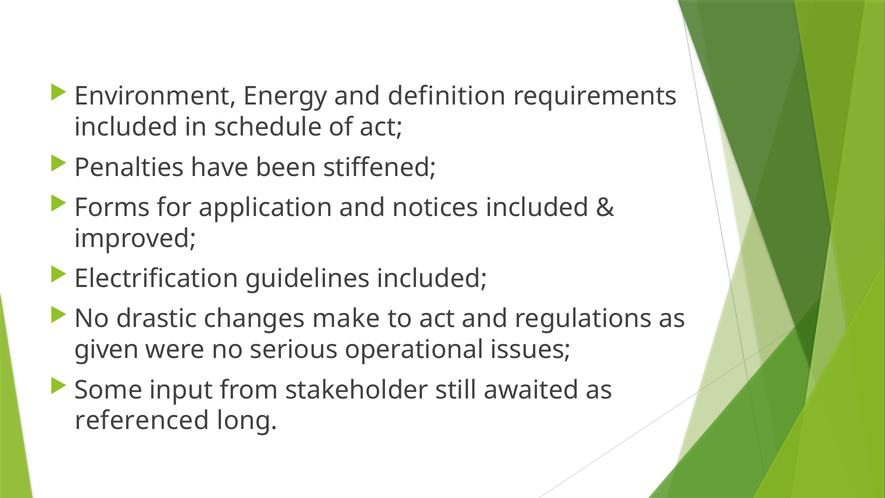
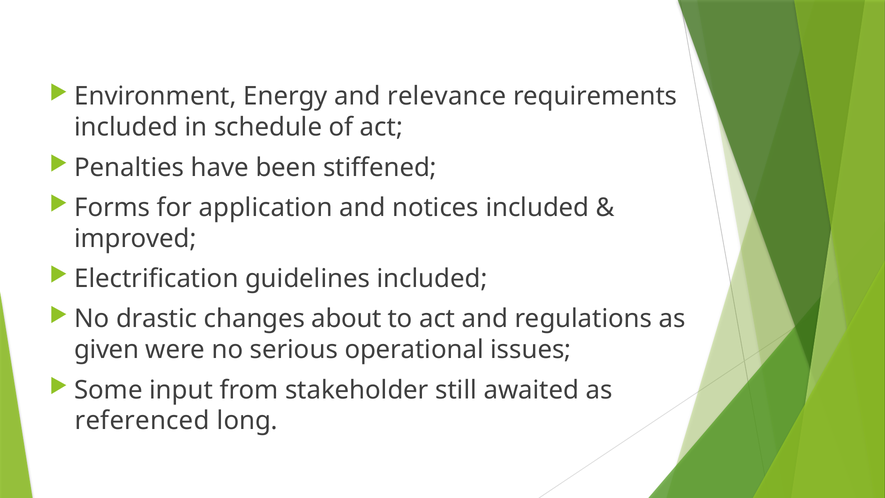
definition: definition -> relevance (447, 96)
make: make -> about (347, 319)
